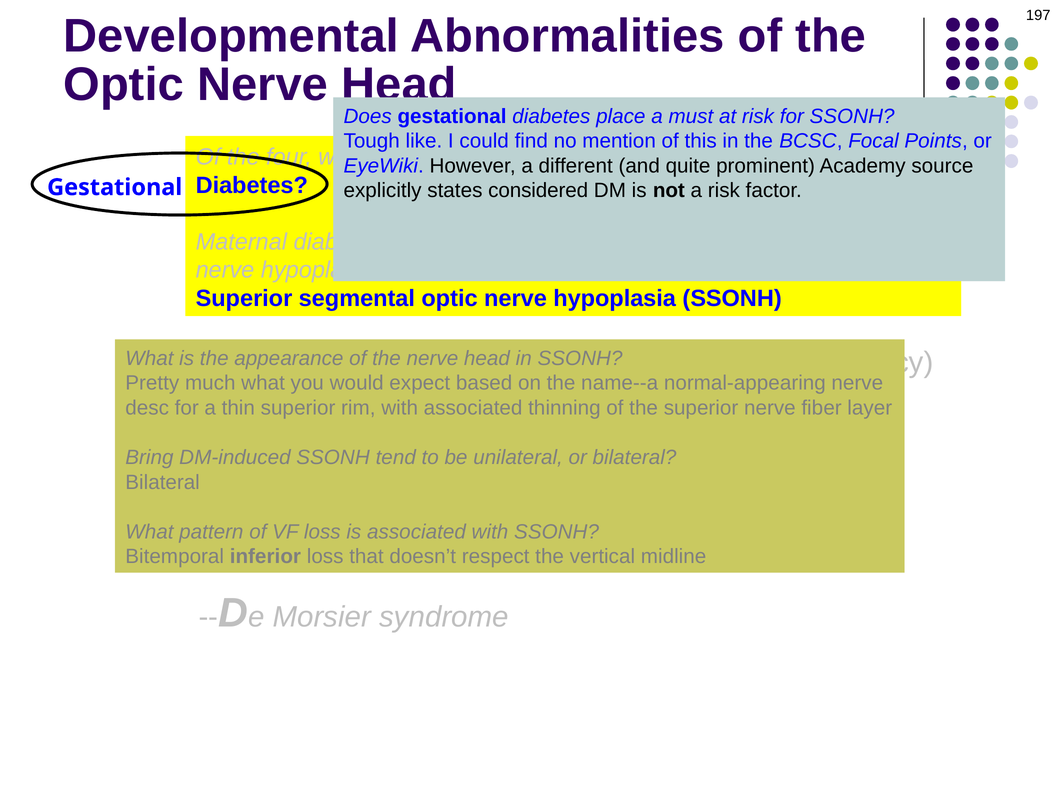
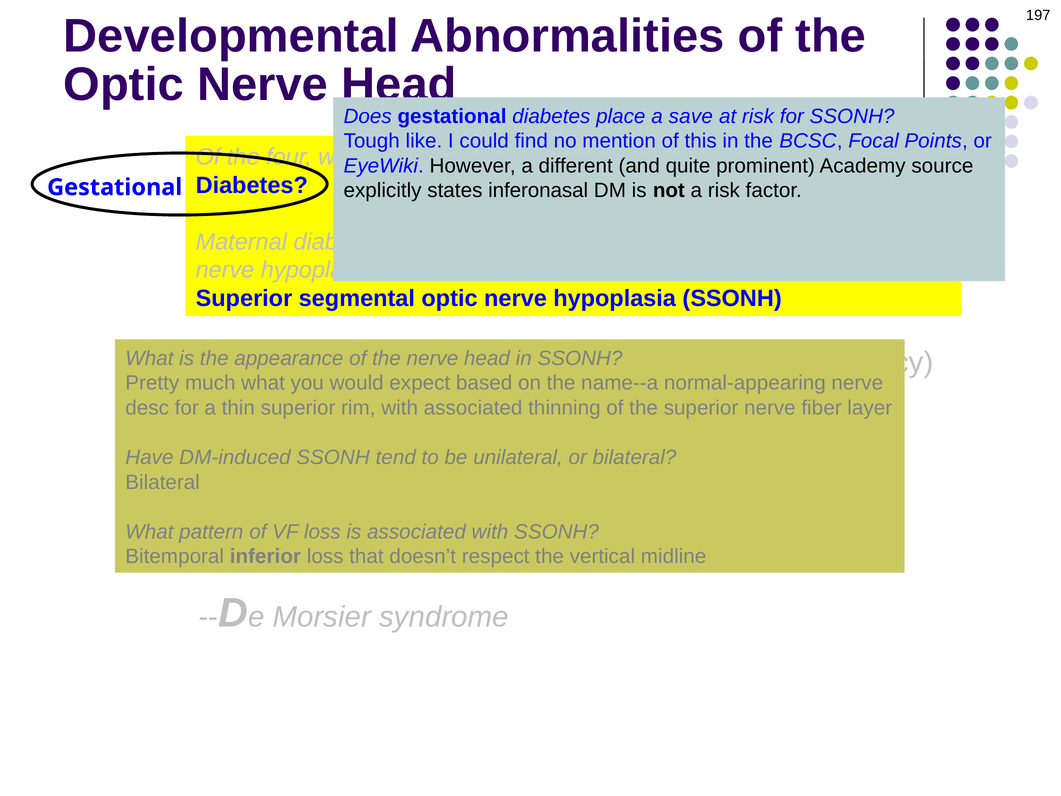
must: must -> save (691, 116)
considered: considered -> inferonasal (538, 191)
Bring: Bring -> Have (149, 457)
